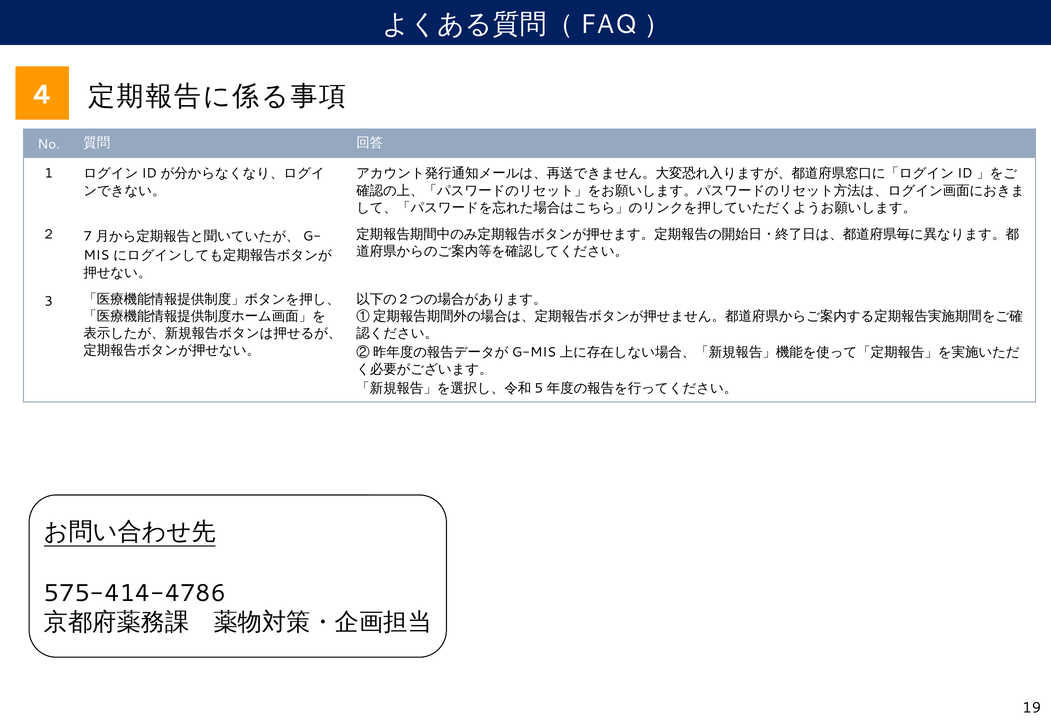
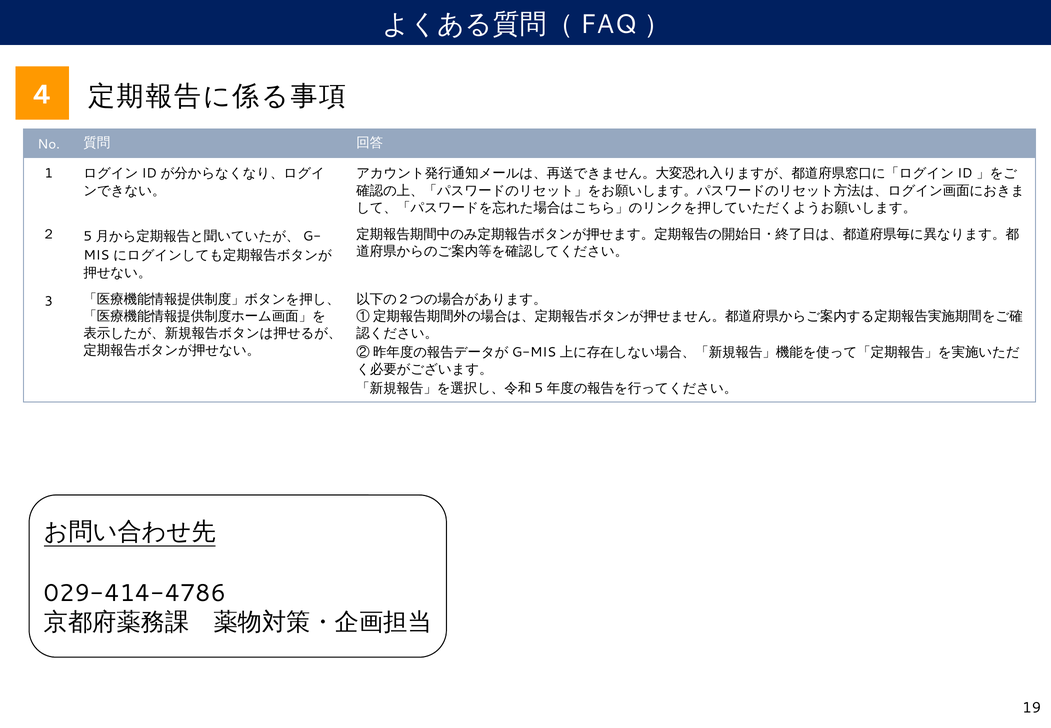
7: 7 -> 5 (88, 236)
575-414-4786: 575-414-4786 -> 029-414-4786 (135, 593)
